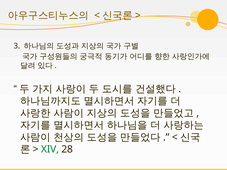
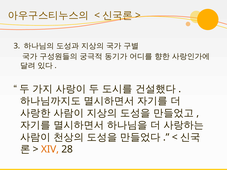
XIV colour: green -> orange (50, 150)
